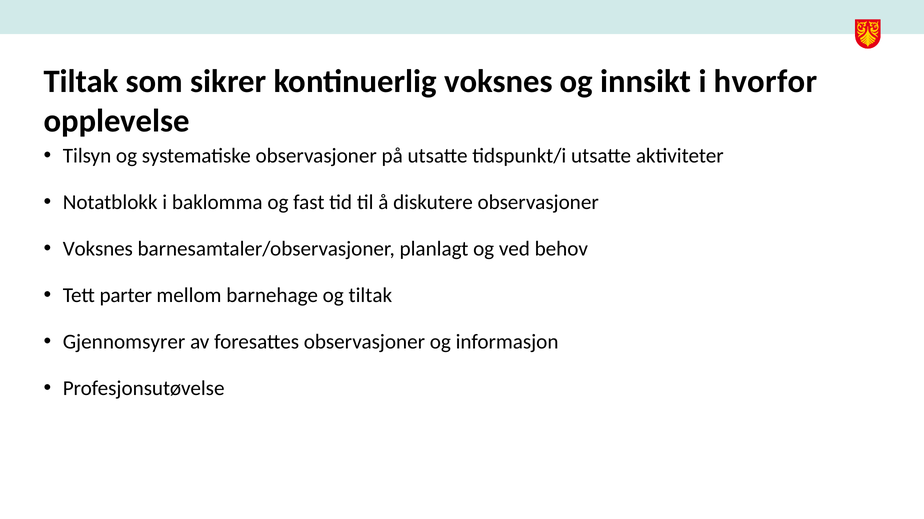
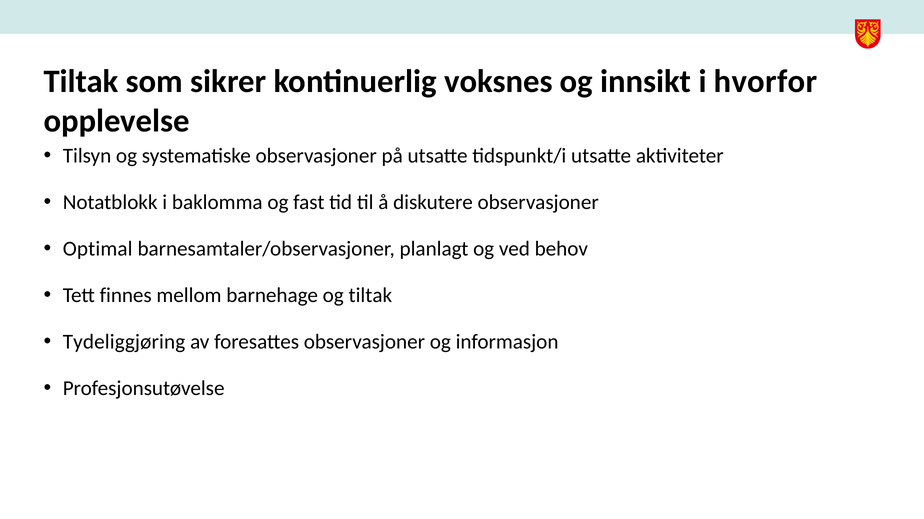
Voksnes: Voksnes -> Optimal (98, 249)
parter: parter -> finnes (126, 296)
Gjennomsyrer: Gjennomsyrer -> Tydeliggjøring (124, 342)
